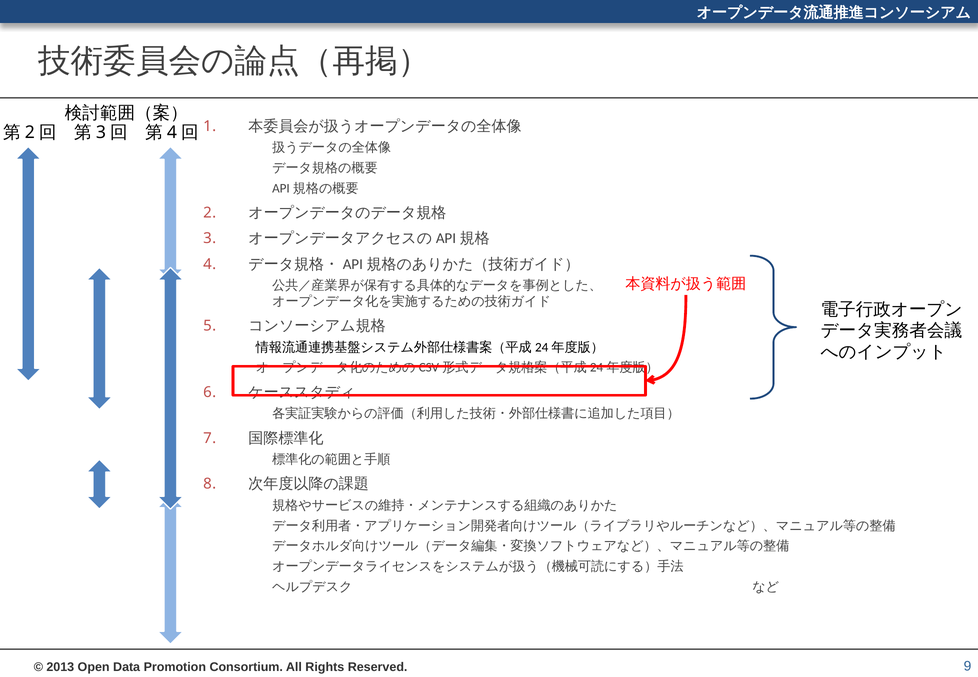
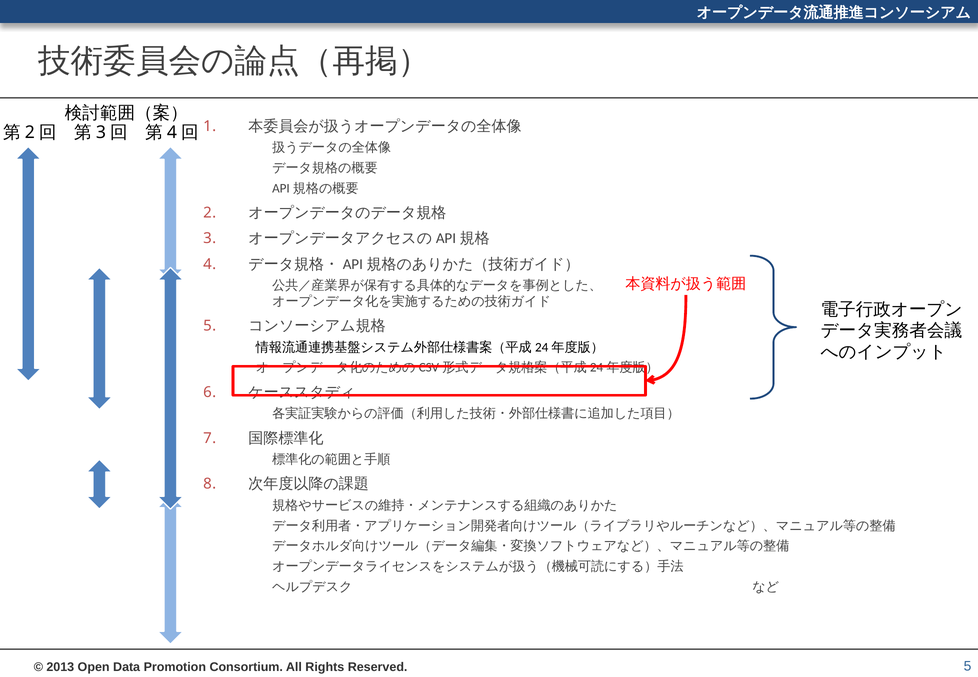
9: 9 -> 5 (967, 666)
